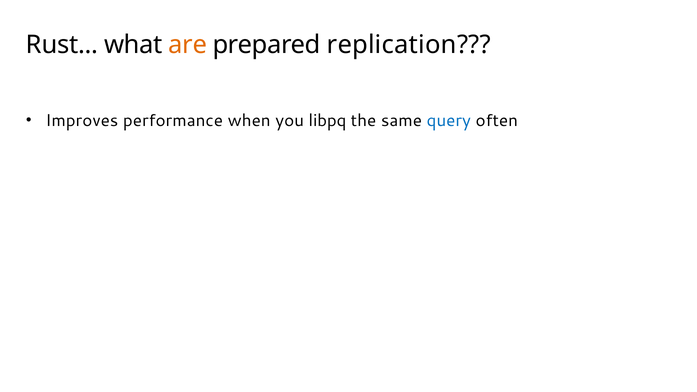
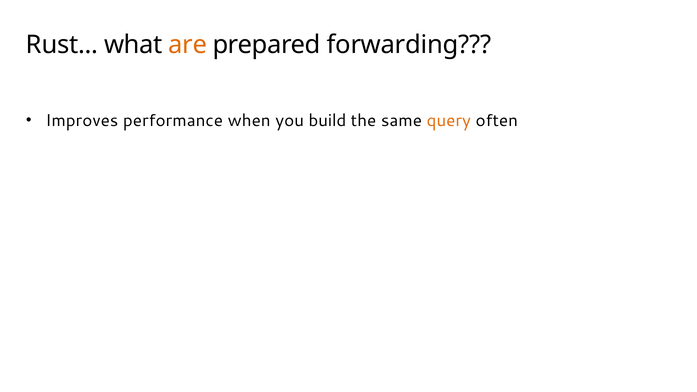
replication: replication -> forwarding (409, 45)
libpq: libpq -> build (327, 121)
query colour: blue -> orange (449, 121)
